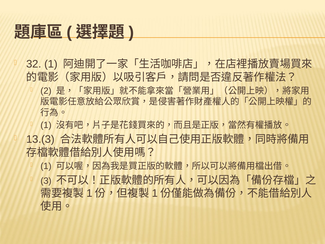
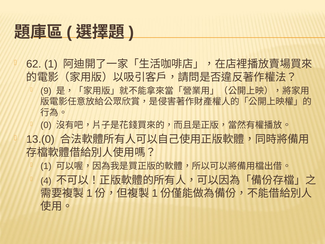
32: 32 -> 62 (34, 64)
2: 2 -> 9 (46, 91)
1: 1 -> 0 (46, 125)
13.(3: 13.(3 -> 13.(0 (40, 139)
3: 3 -> 4 (46, 181)
